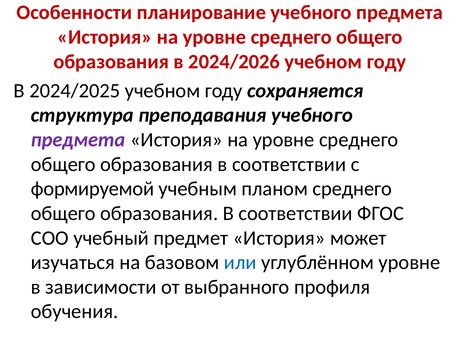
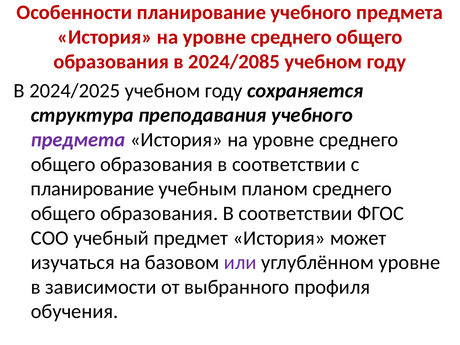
2024/2026: 2024/2026 -> 2024/2085 (234, 62)
формируемой: формируемой -> планирование (93, 189)
или colour: blue -> purple (240, 262)
